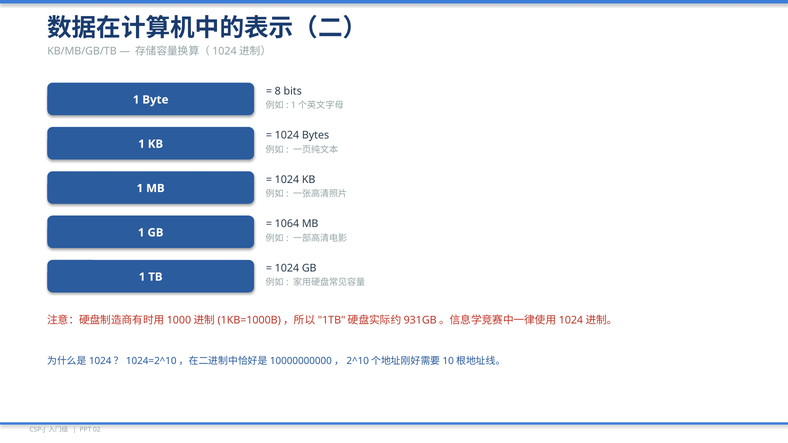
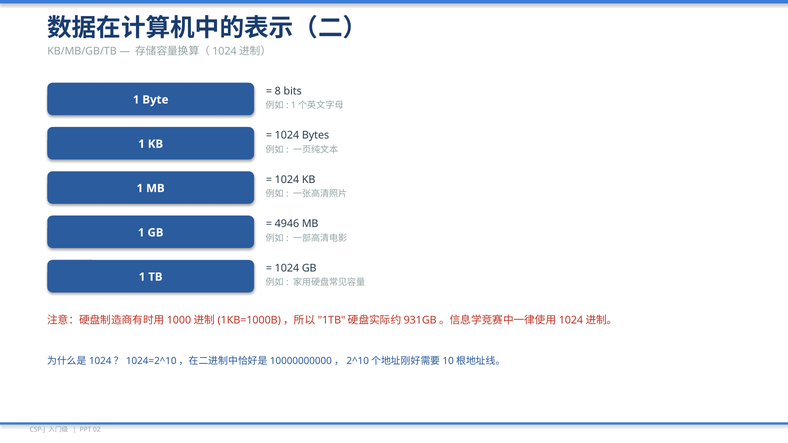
1064: 1064 -> 4946 (287, 224)
